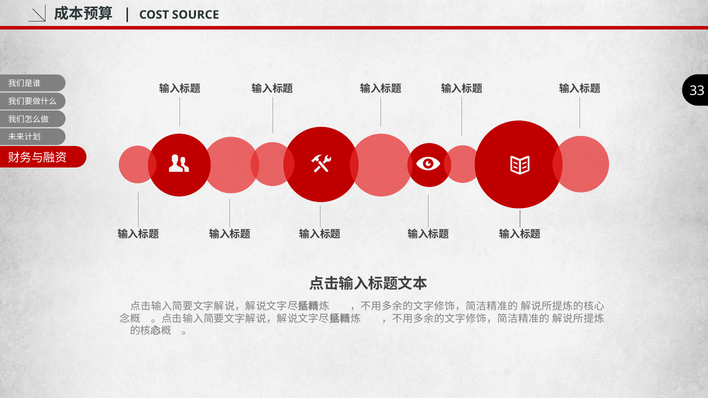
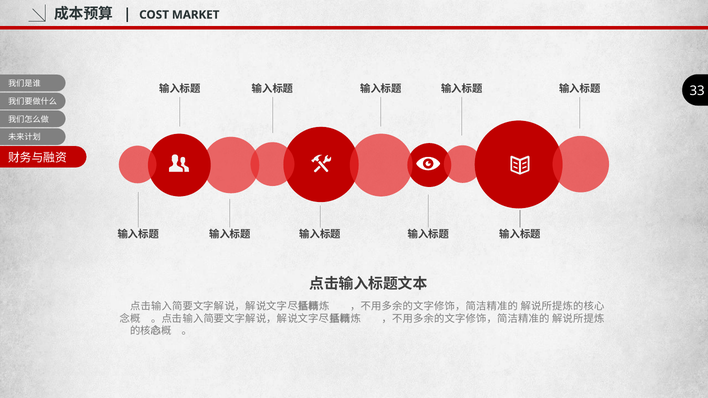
SOURCE: SOURCE -> MARKET (196, 15)
